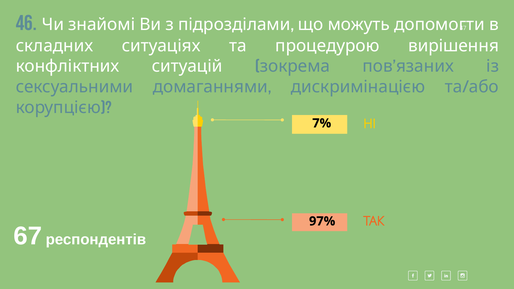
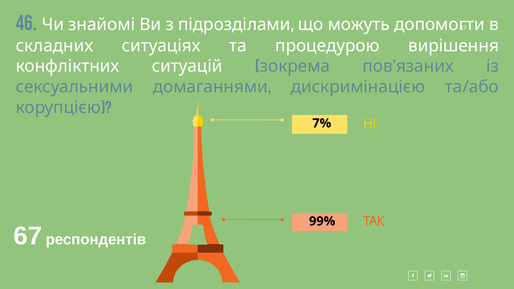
97%: 97% -> 99% (322, 221)
